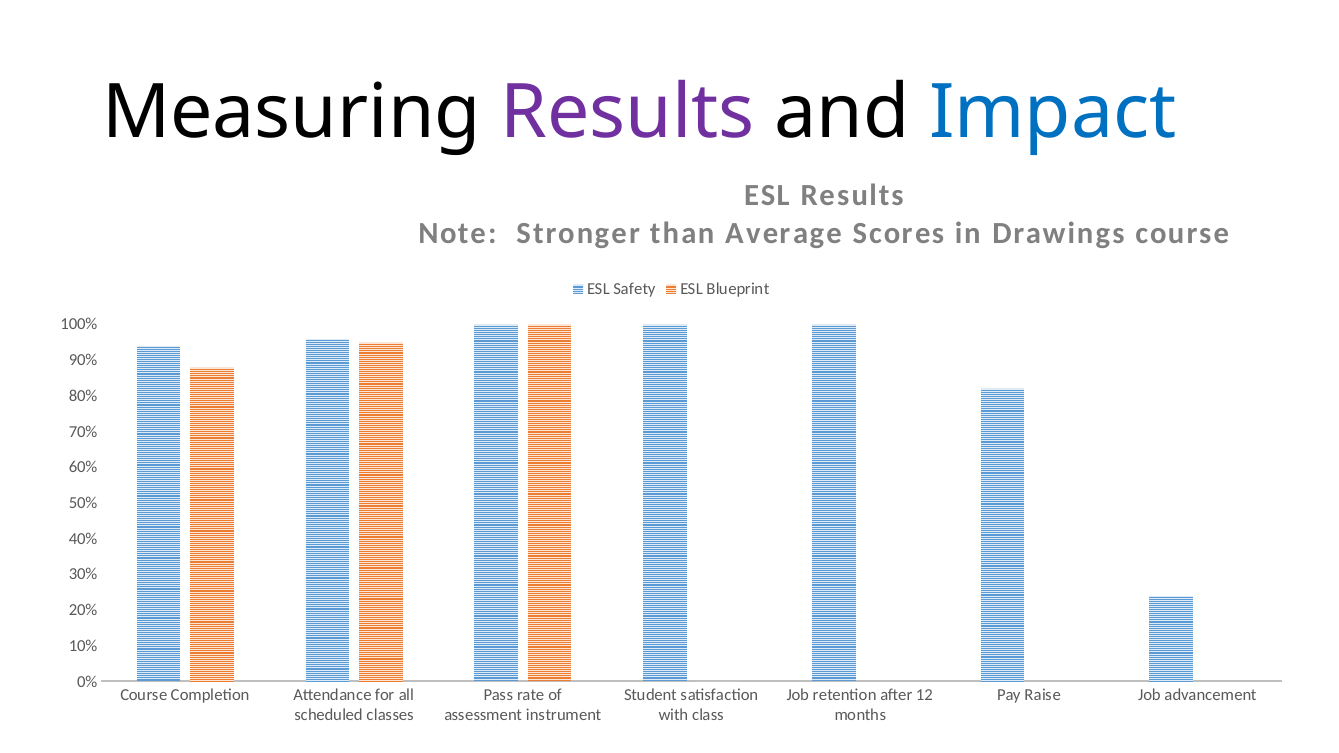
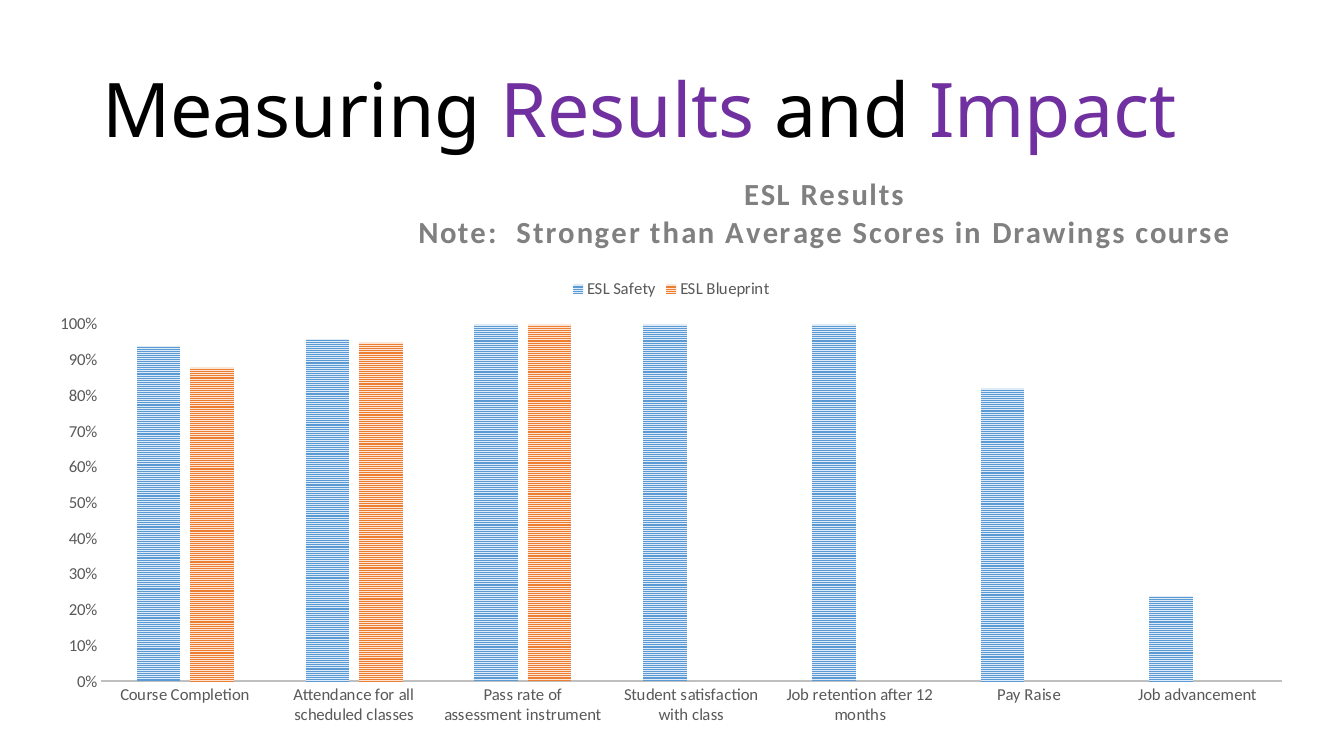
Impact colour: blue -> purple (1053, 112)
